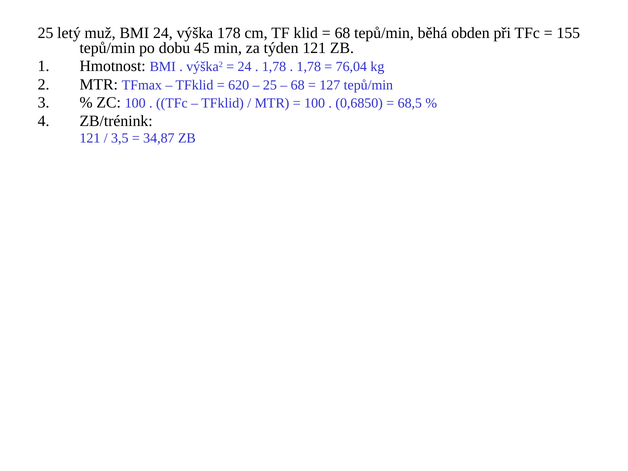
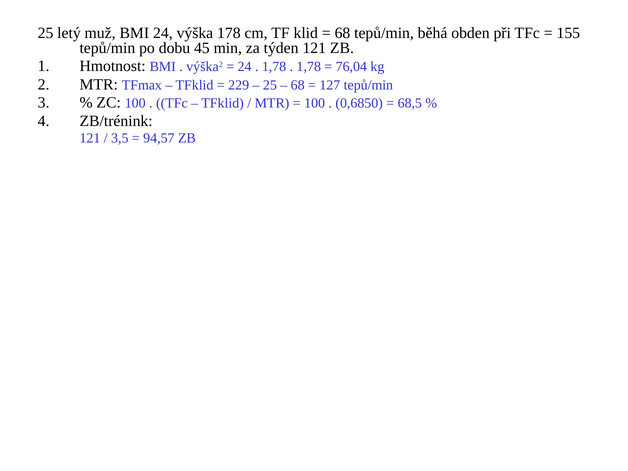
620: 620 -> 229 (239, 85)
34,87: 34,87 -> 94,57 (159, 138)
